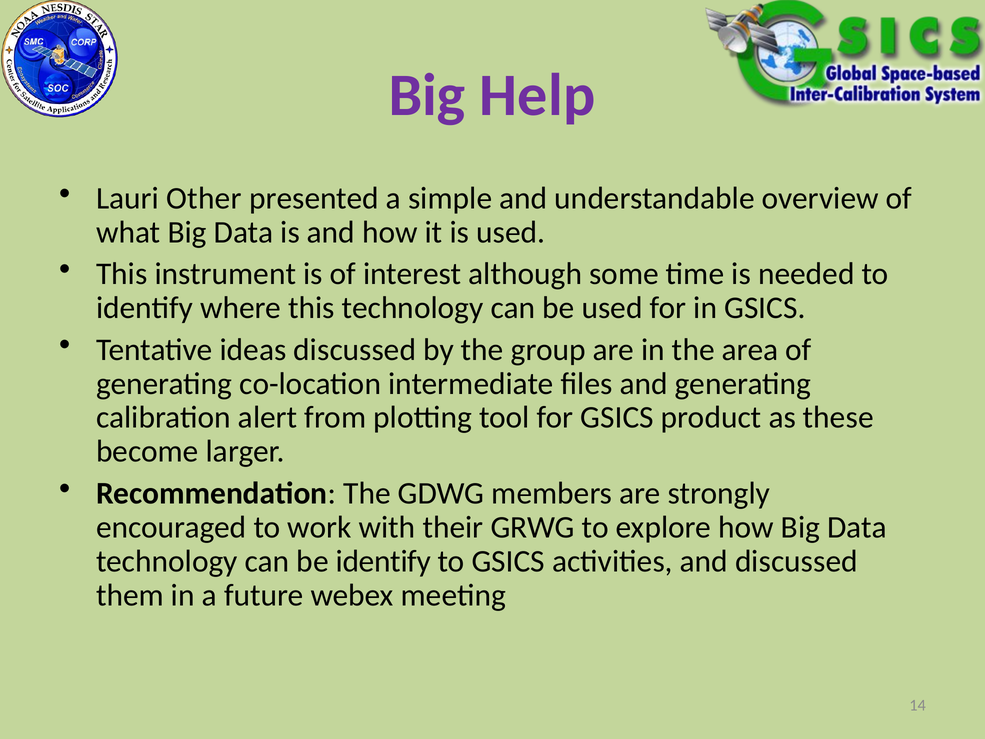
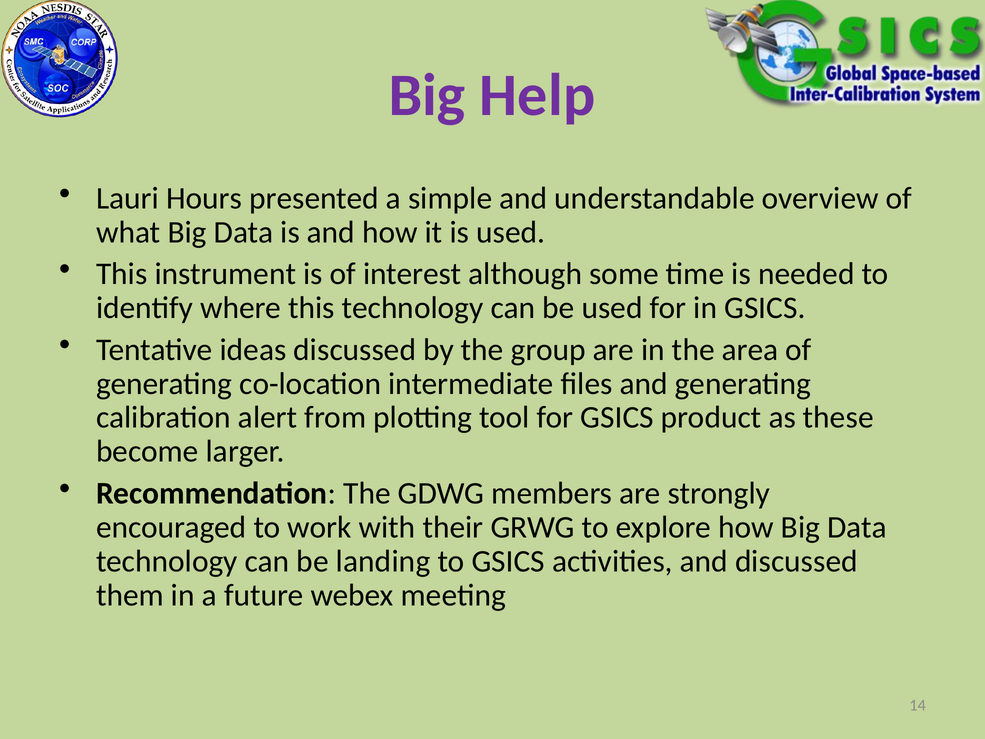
Other: Other -> Hours (204, 198)
be identify: identify -> landing (383, 561)
